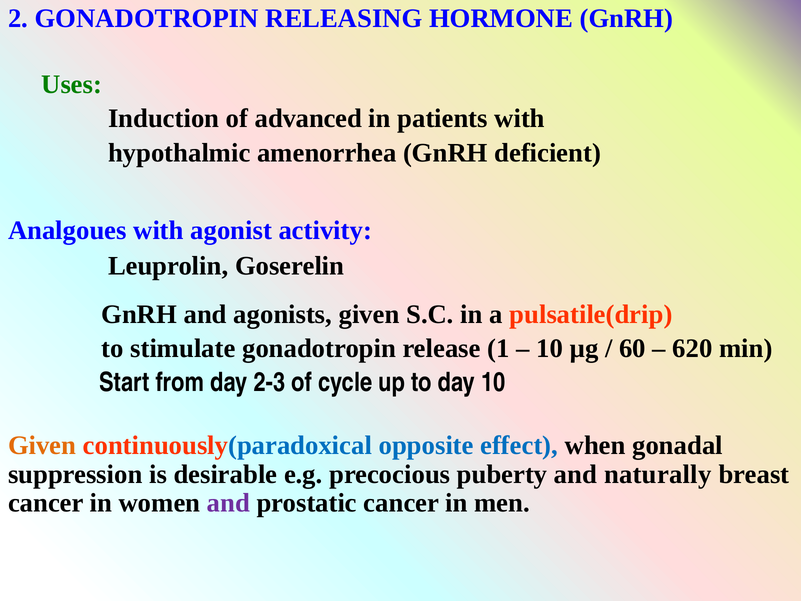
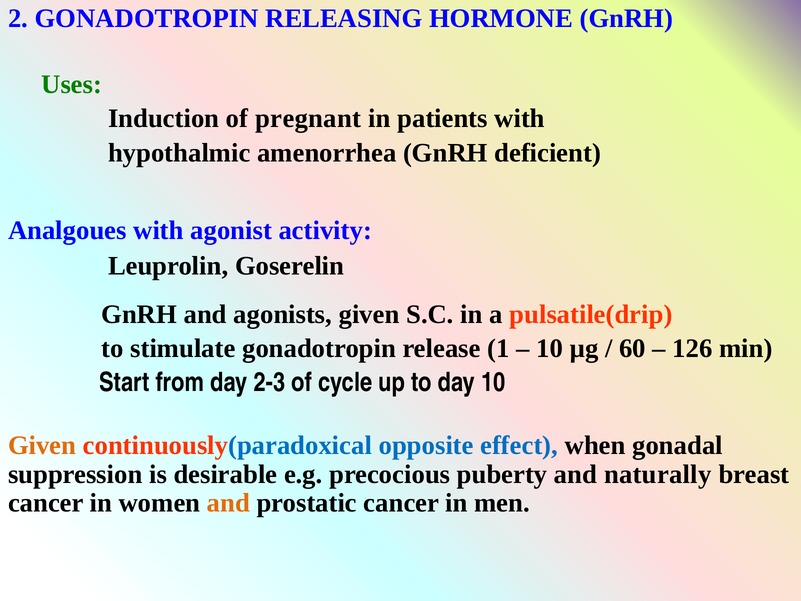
advanced: advanced -> pregnant (308, 119)
620: 620 -> 126 (692, 348)
and colour: purple -> orange (228, 503)
